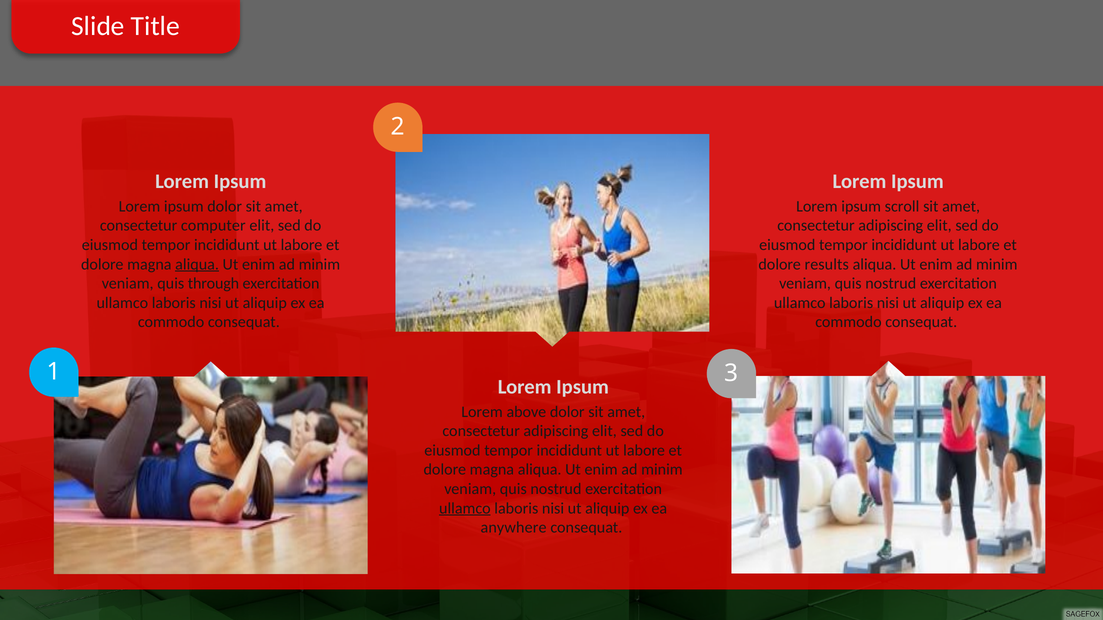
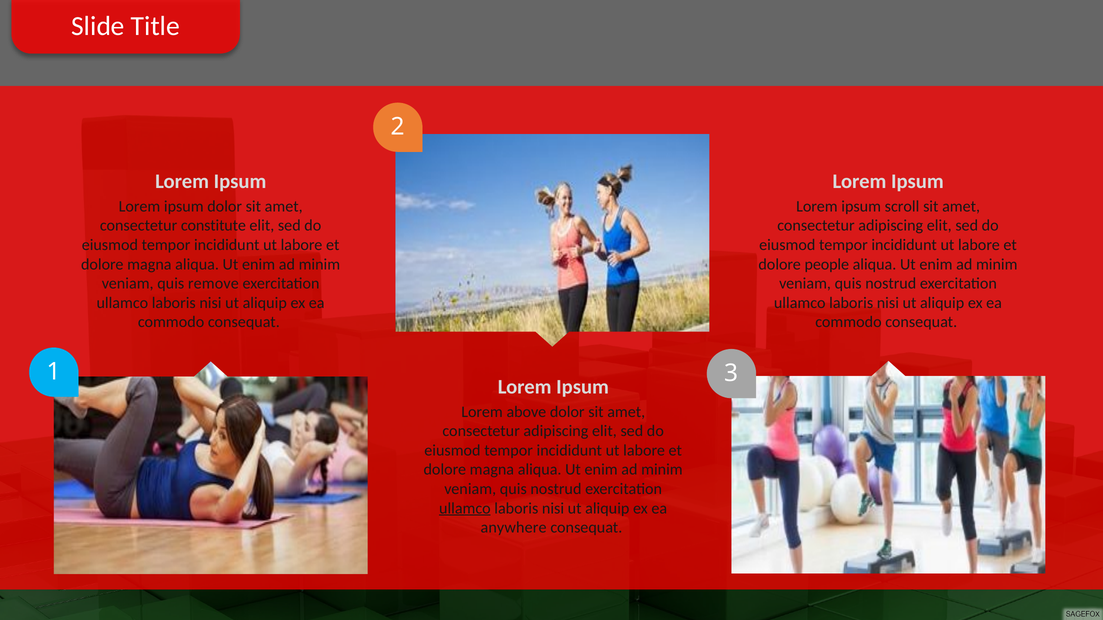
computer: computer -> constitute (213, 226)
aliqua underline: present -> none (197, 264)
results: results -> people (827, 264)
through: through -> remove (213, 284)
